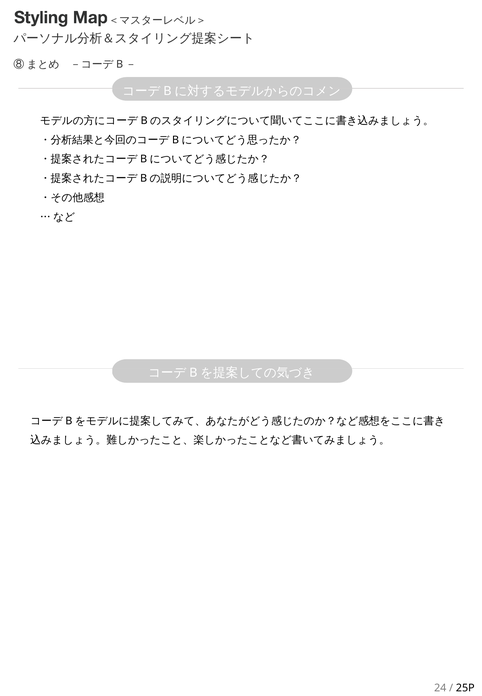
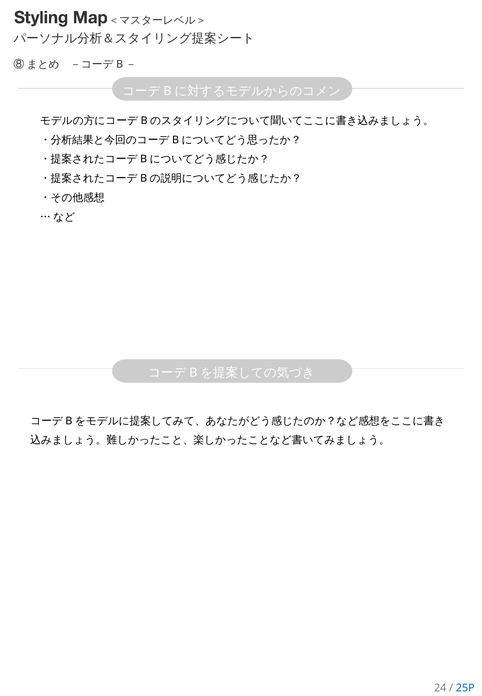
25P colour: black -> blue (465, 688)
